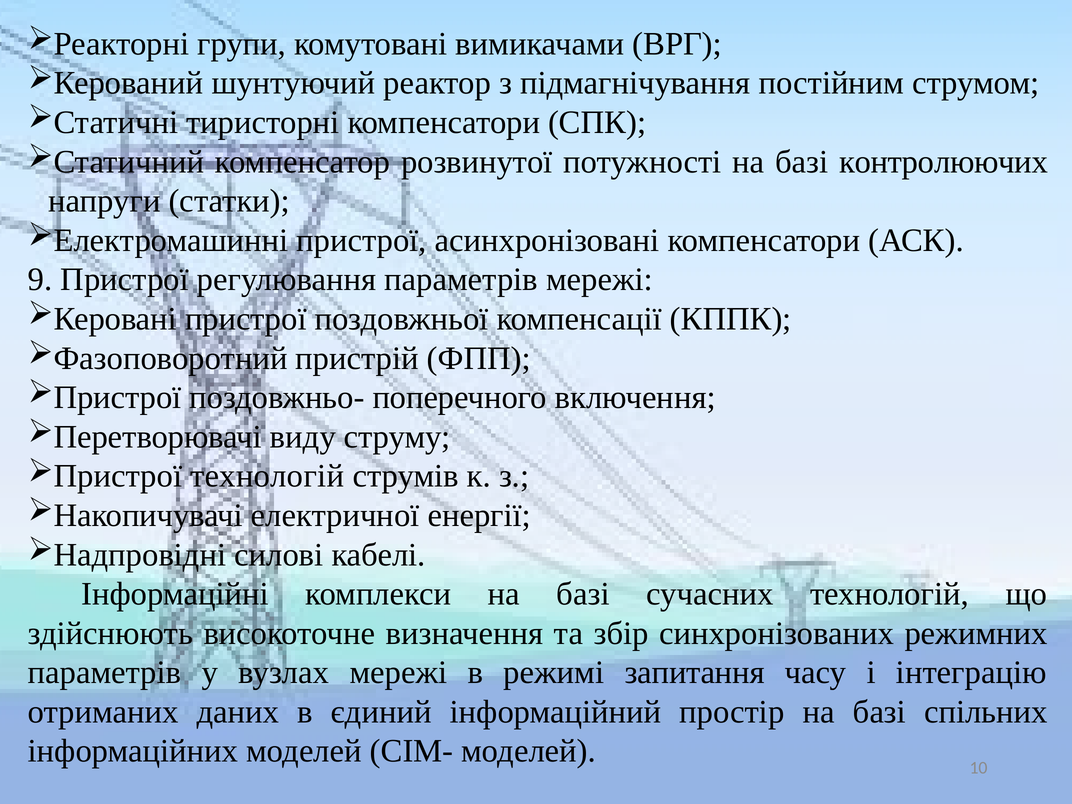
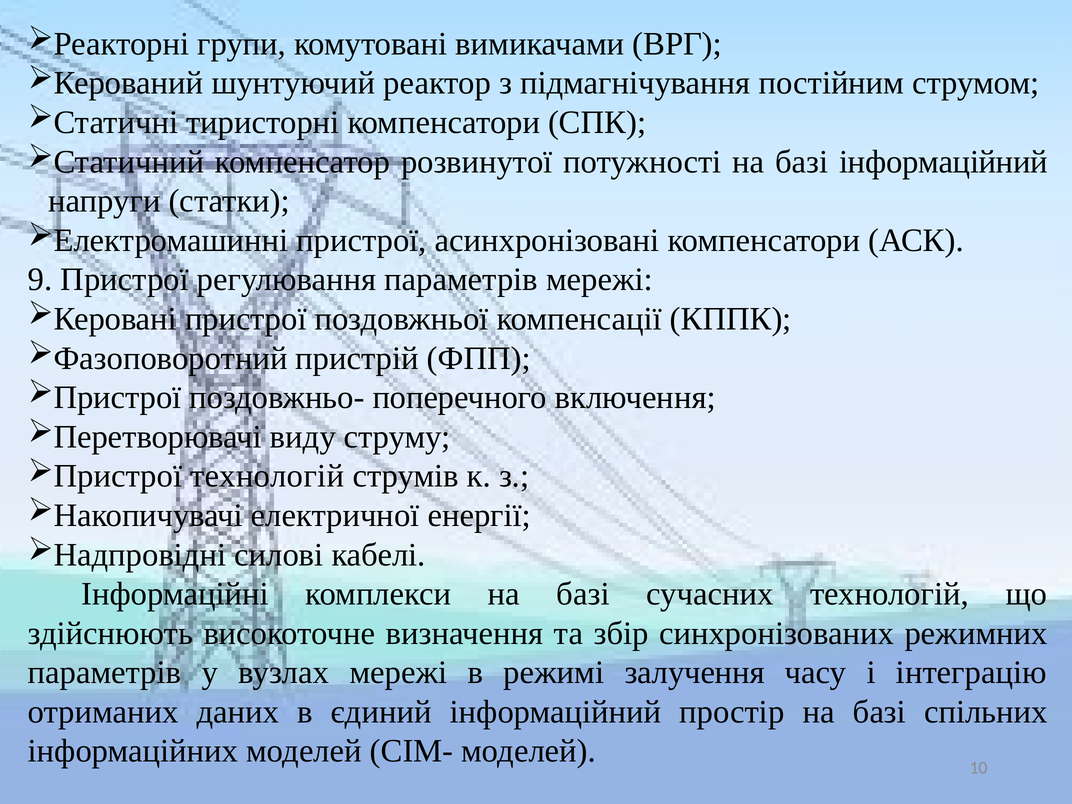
базі контролюючих: контролюючих -> інформаційний (944, 162)
запитання: запитання -> залучення (695, 673)
